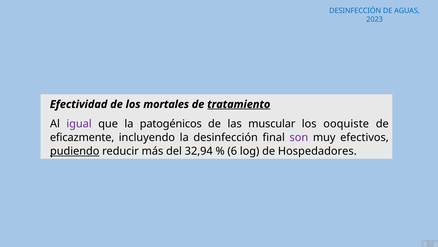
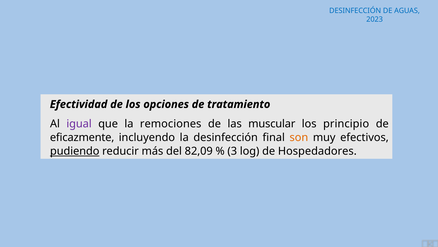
mortales: mortales -> opciones (166, 104)
tratamiento underline: present -> none (239, 104)
patogénicos: patogénicos -> remociones (171, 124)
ooquiste: ooquiste -> principio (346, 124)
son colour: purple -> orange (299, 137)
32,94: 32,94 -> 82,09 (199, 151)
6: 6 -> 3 (232, 151)
